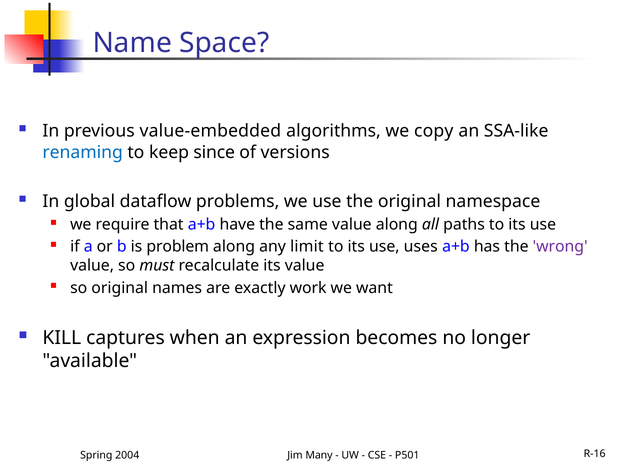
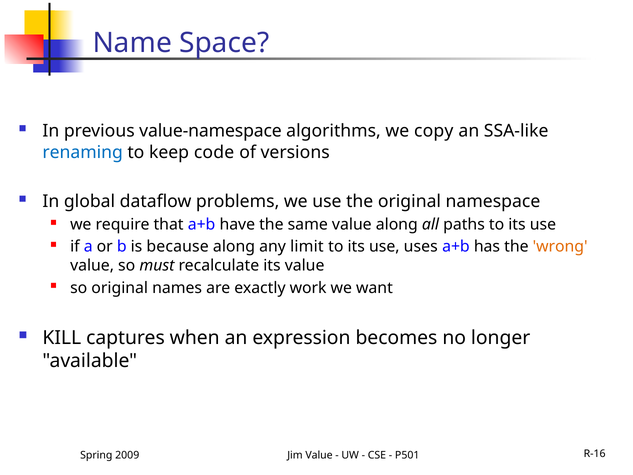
value-embedded: value-embedded -> value-namespace (211, 131)
since: since -> code (214, 152)
problem: problem -> because (178, 247)
wrong colour: purple -> orange (560, 247)
2004: 2004 -> 2009 (127, 455)
Jim Many: Many -> Value (319, 455)
